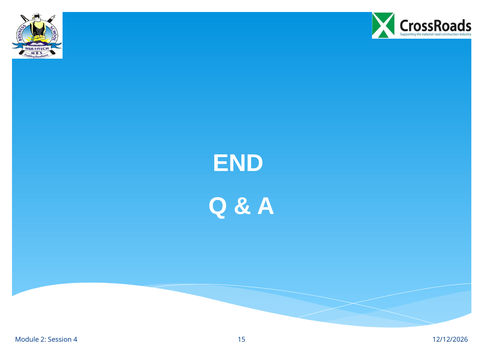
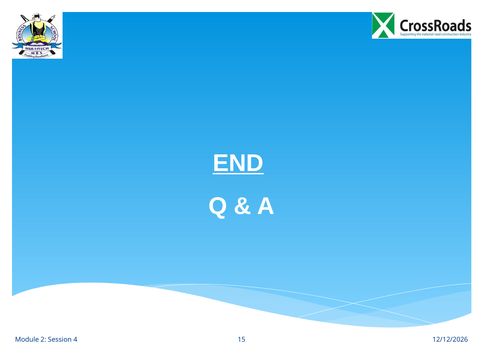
END underline: none -> present (238, 163)
